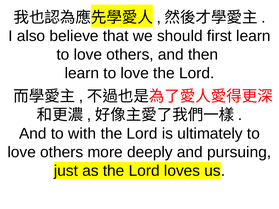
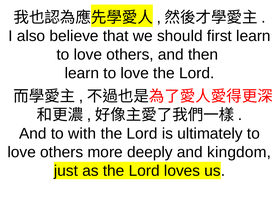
pursuing: pursuing -> kingdom (239, 152)
